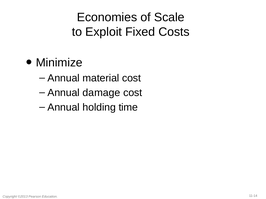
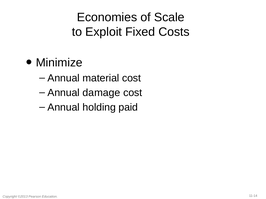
time: time -> paid (128, 108)
